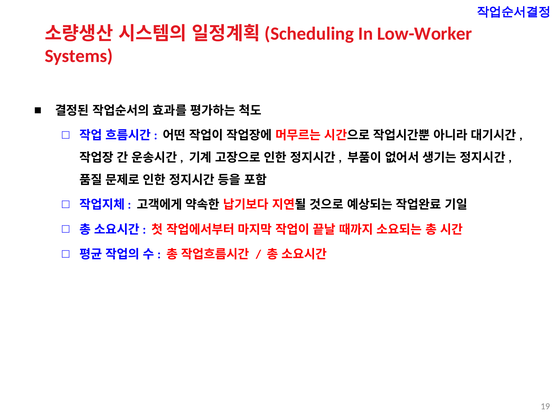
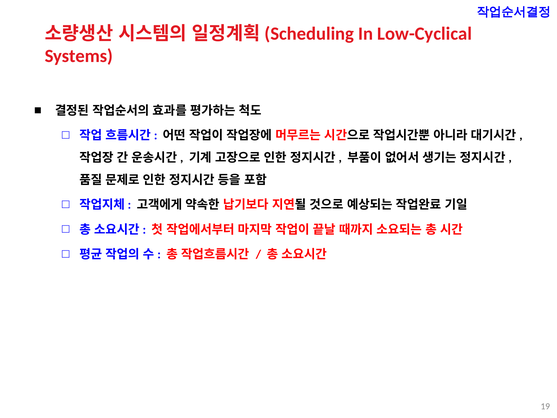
Low-Worker: Low-Worker -> Low-Cyclical (425, 34)
